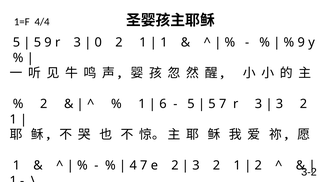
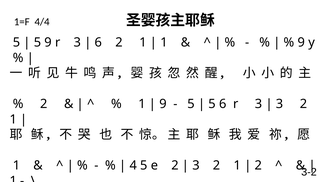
0: 0 -> 6 (98, 42)
6: 6 -> 9 (163, 104)
5 7: 7 -> 6 (223, 104)
4 7: 7 -> 5 (144, 165)
